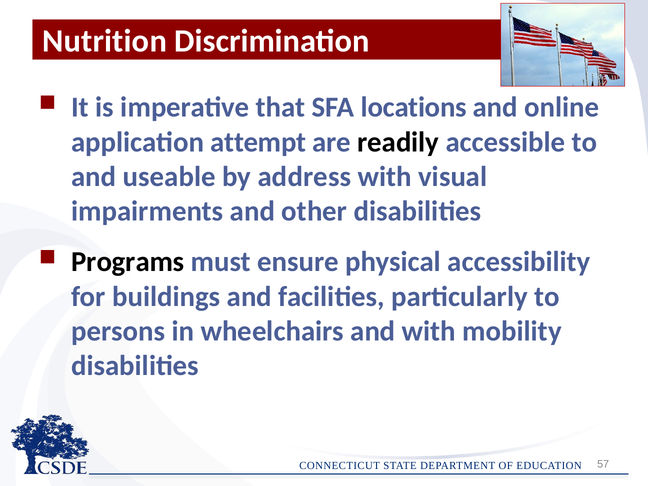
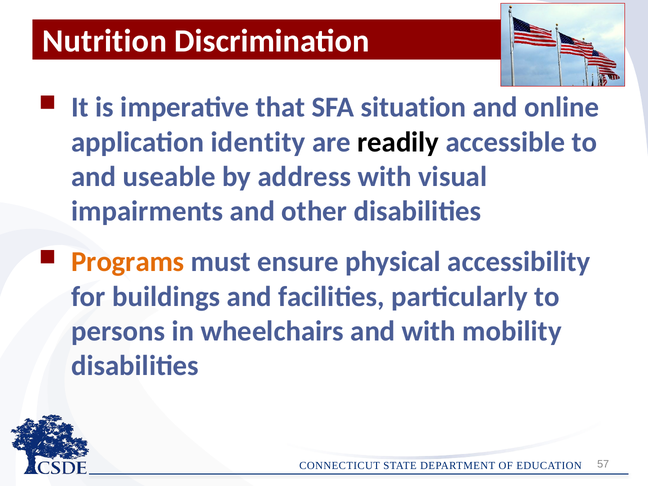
locations: locations -> situation (414, 107)
attempt: attempt -> identity (258, 142)
Programs colour: black -> orange (128, 262)
